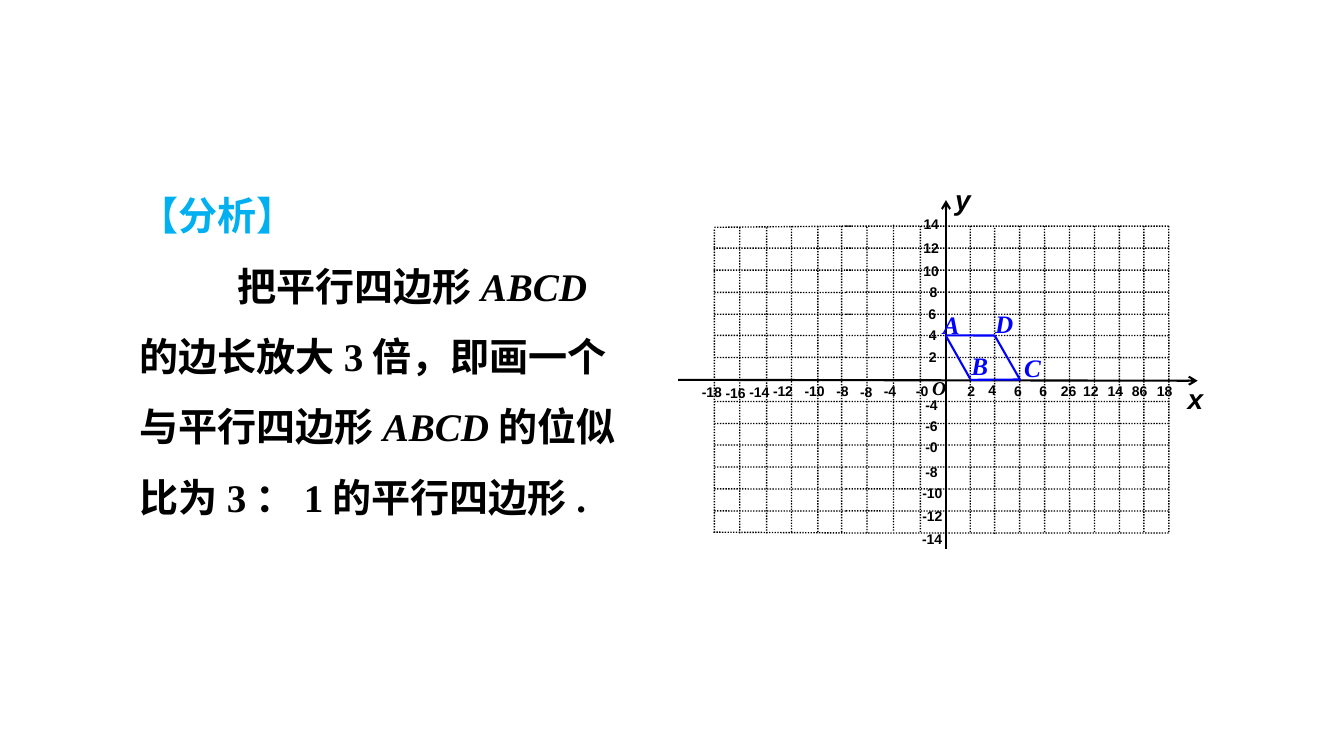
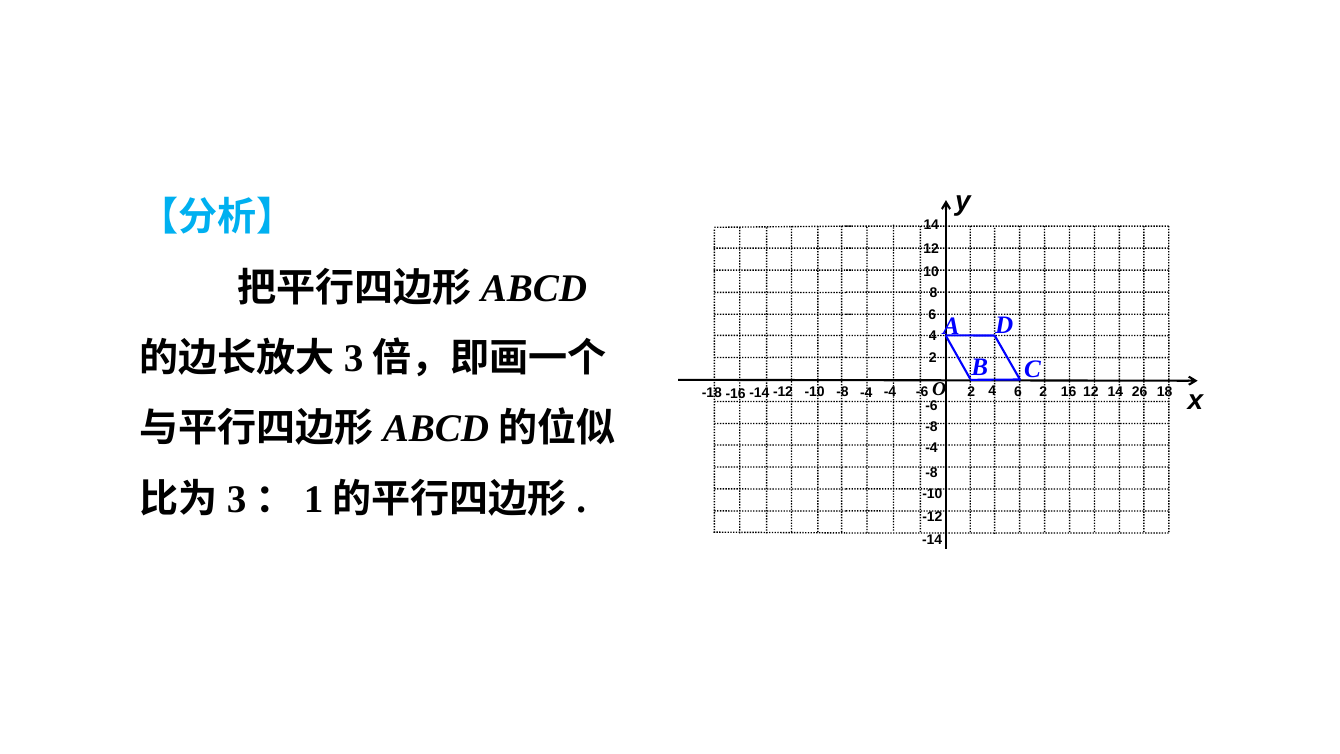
6: 6 -> 2 (1043, 391)
26: 26 -> 16 (1069, 391)
-0: -0 -> -6 (922, 392)
86: 86 -> 26 (1140, 392)
-8: -8 -> -4 (866, 392)
-4: -4 -> -6 (932, 406)
-6: -6 -> -8 (932, 427)
-0: -0 -> -4 (932, 448)
